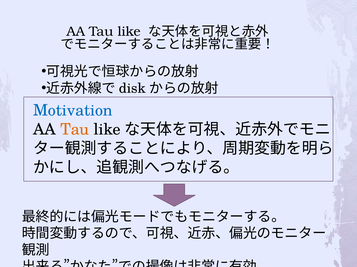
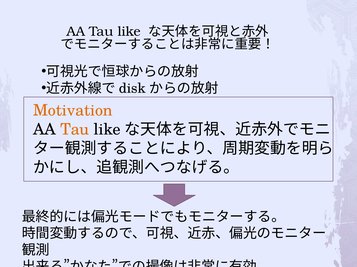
Motivation colour: blue -> orange (73, 111)
